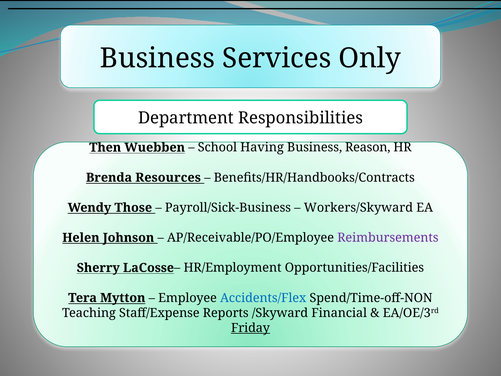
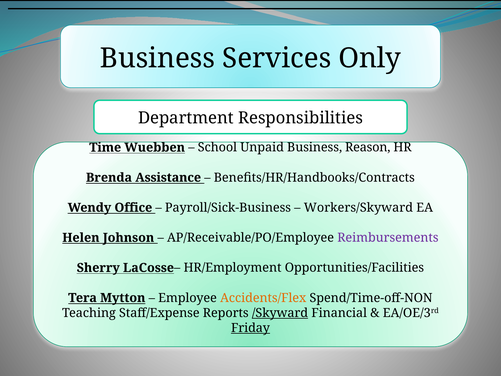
Then: Then -> Time (105, 147)
Having: Having -> Unpaid (262, 147)
Resources: Resources -> Assistance (168, 177)
Those: Those -> Office (133, 208)
Accidents/Flex colour: blue -> orange (263, 298)
/Skyward underline: none -> present (280, 313)
